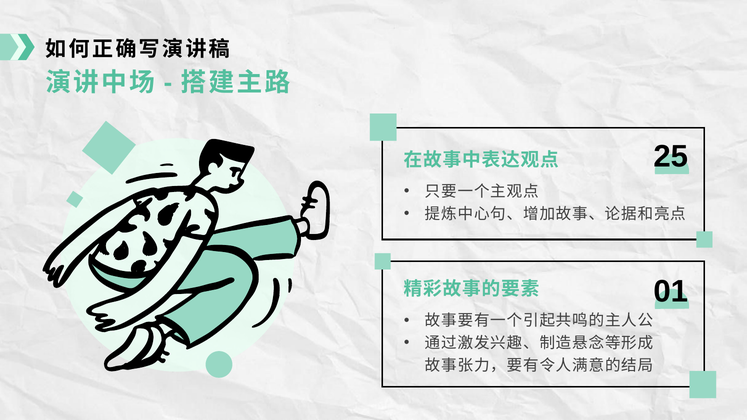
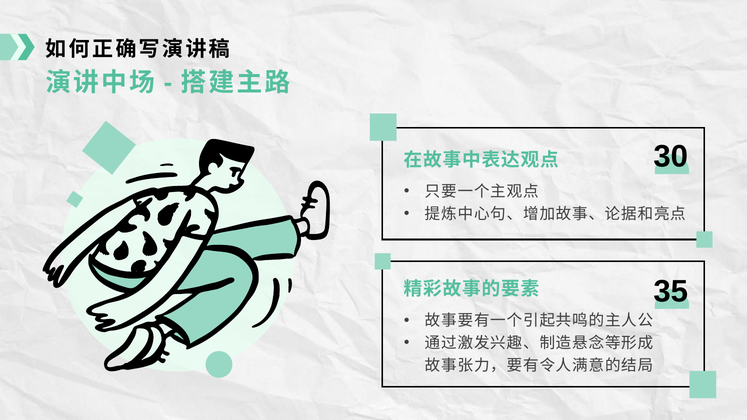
25: 25 -> 30 (671, 157)
01: 01 -> 35 (671, 291)
